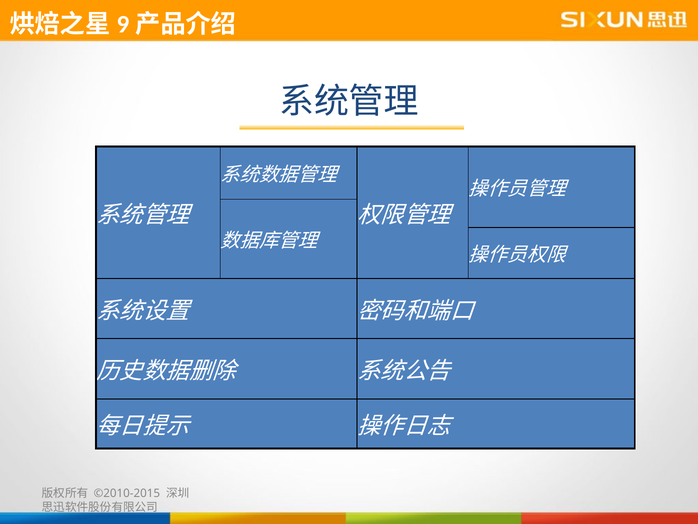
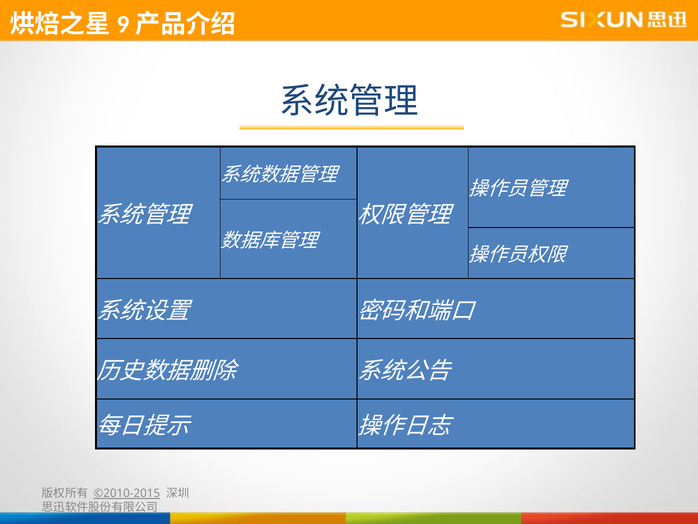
©2010-2015 underline: none -> present (127, 493)
